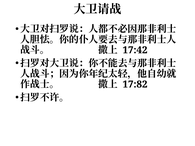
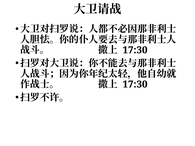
17:42: 17:42 -> 17:30 (135, 50)
17:82: 17:82 -> 17:30 (135, 84)
